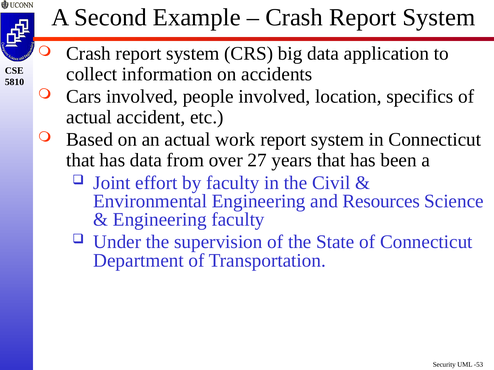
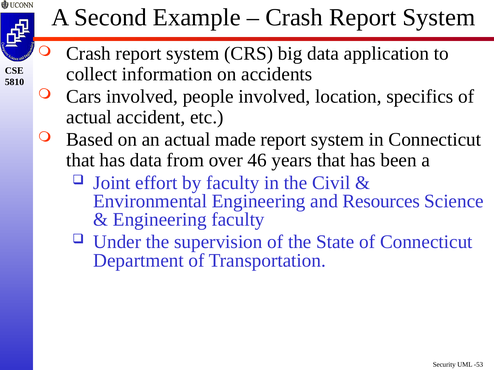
work: work -> made (235, 140)
27: 27 -> 46 (257, 160)
